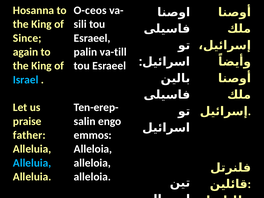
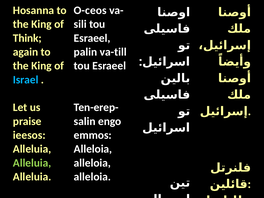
Since: Since -> Think (27, 38)
father: father -> ieesos (29, 135)
Alleluia colour: light blue -> light green (32, 163)
